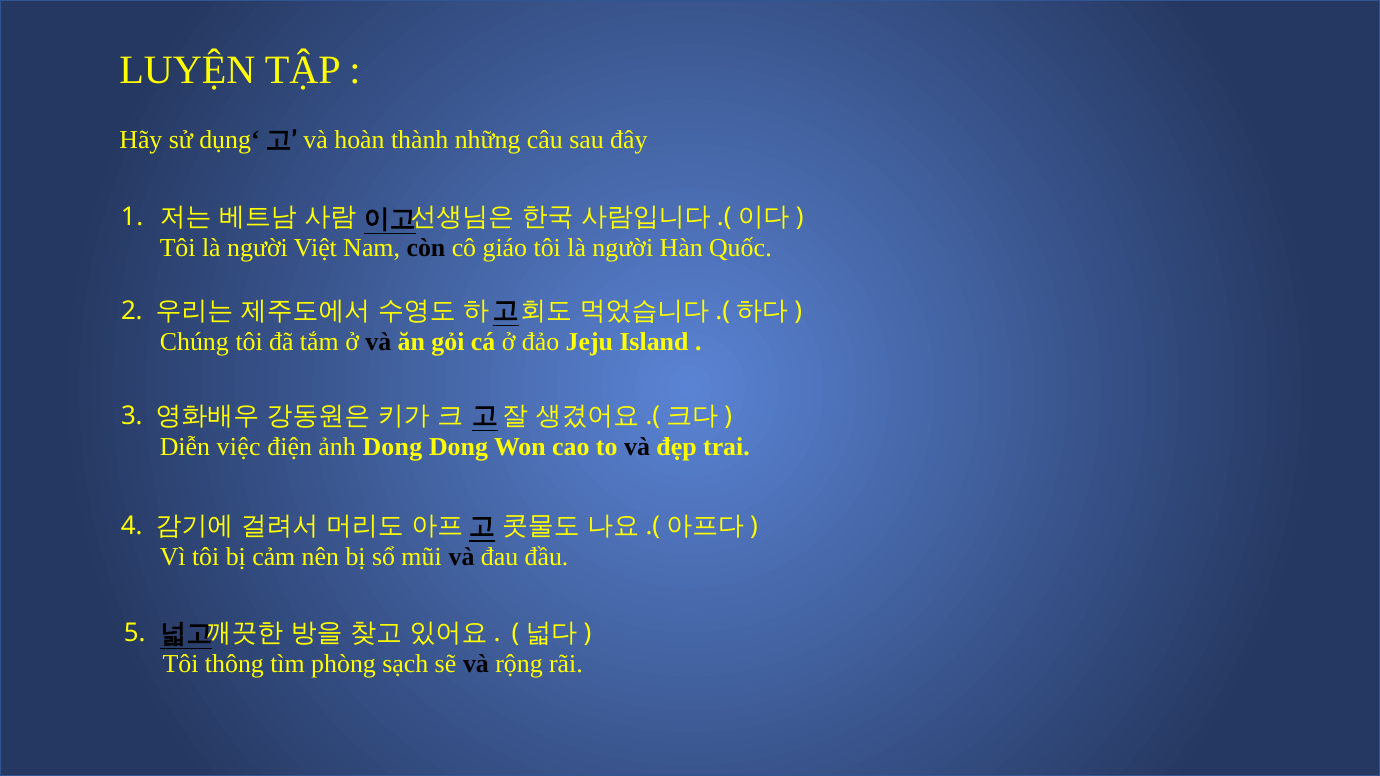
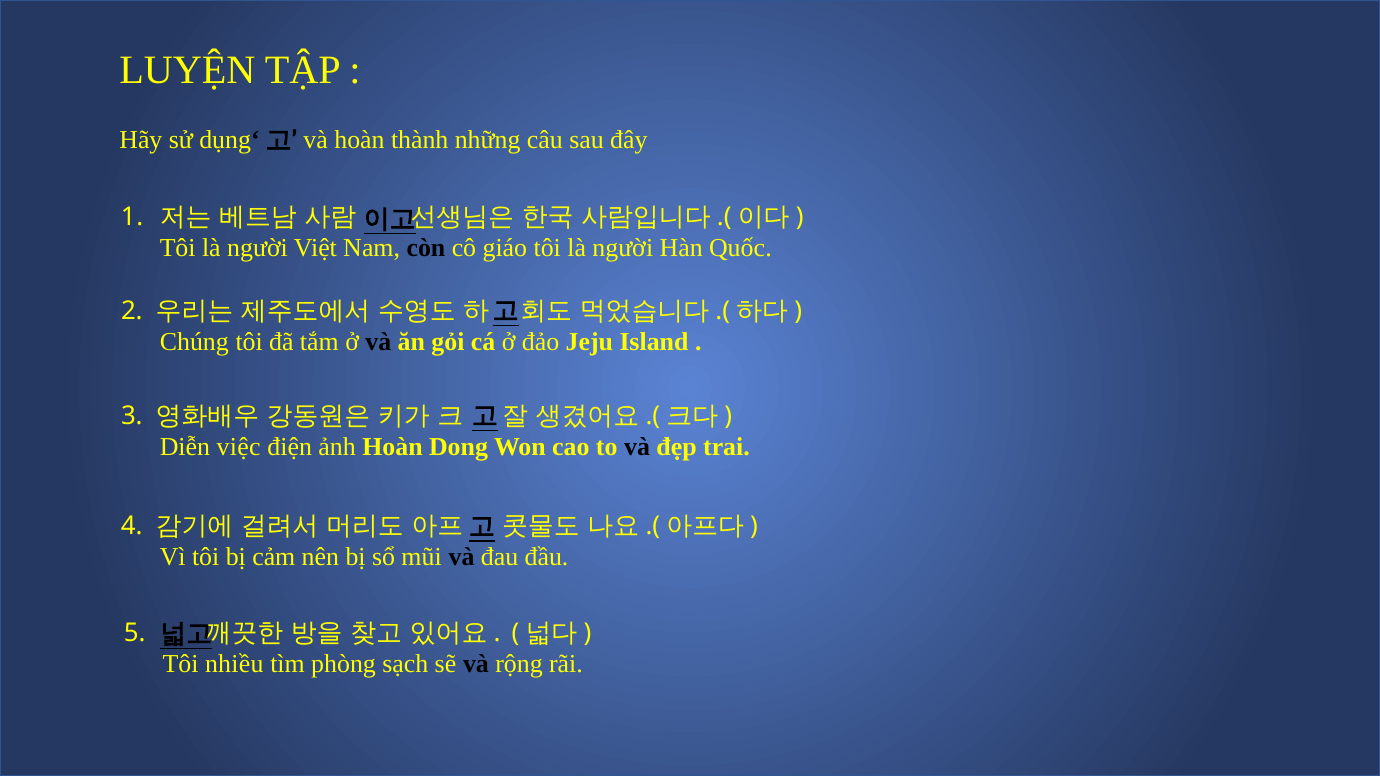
ảnh Dong: Dong -> Hoàn (393, 447)
thông: thông -> nhiều (234, 664)
